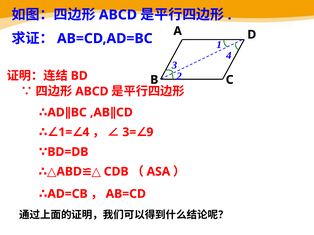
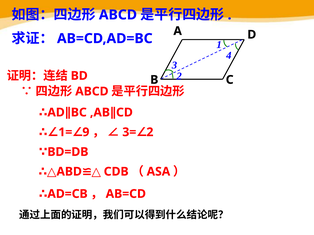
4: 4 -> 9 (86, 132)
9: 9 -> 2 (150, 132)
